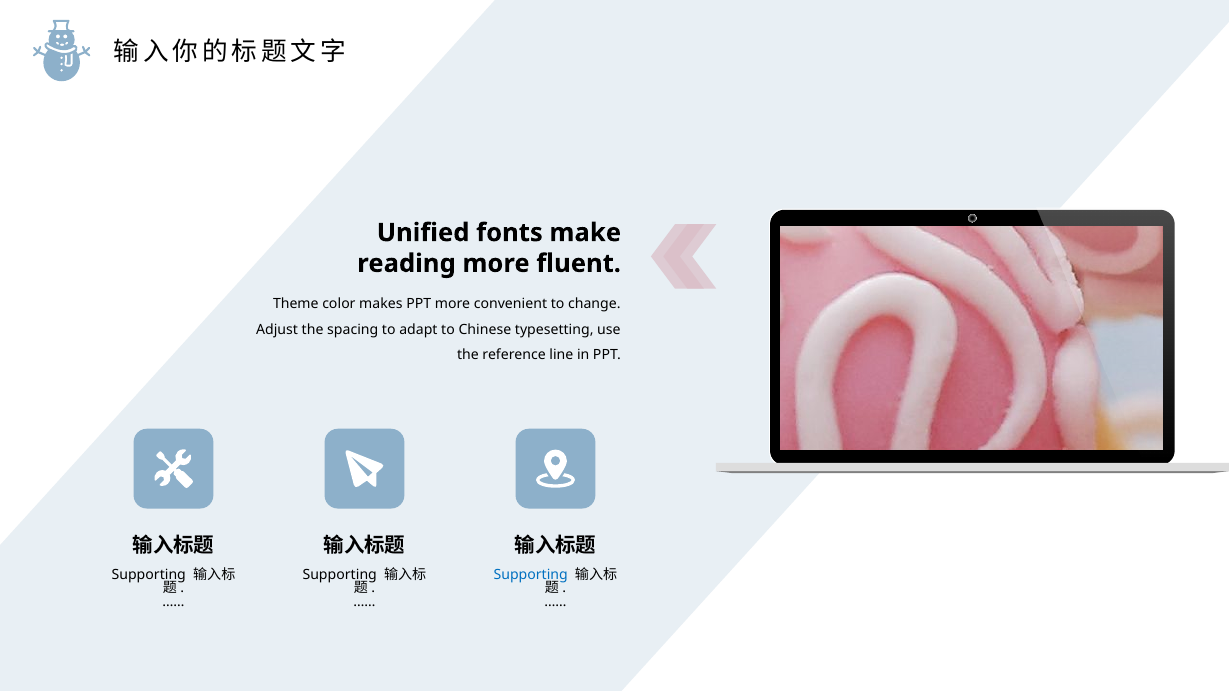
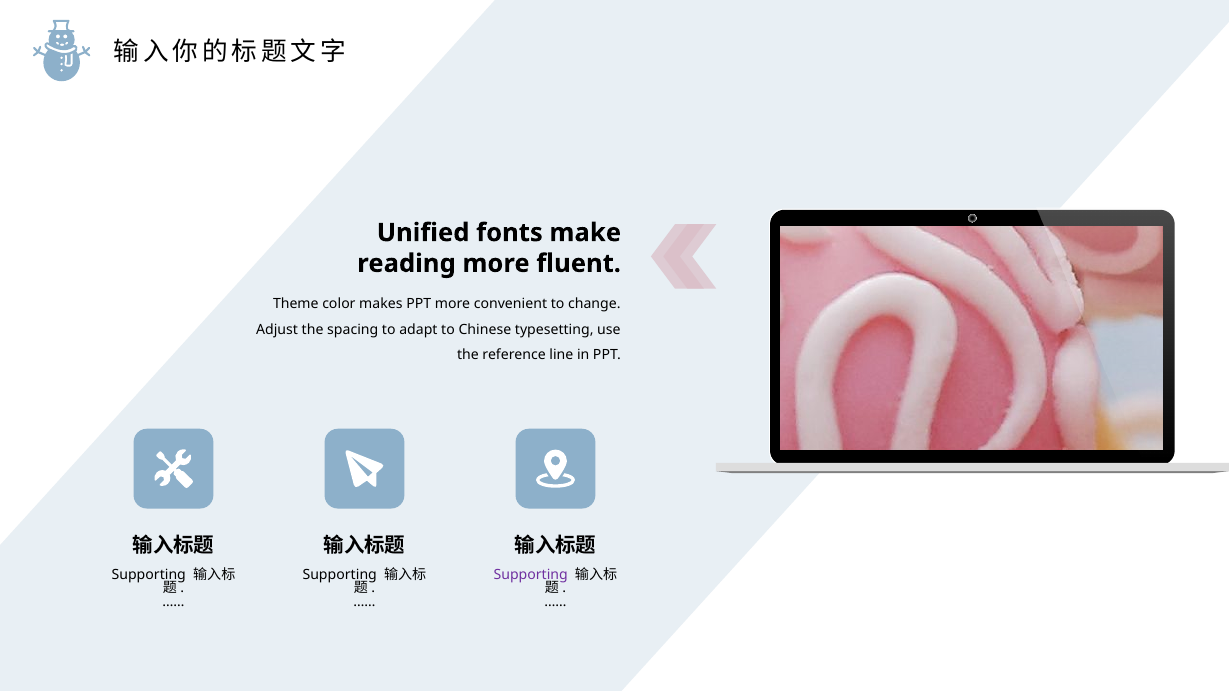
Supporting colour: blue -> purple (531, 575)
